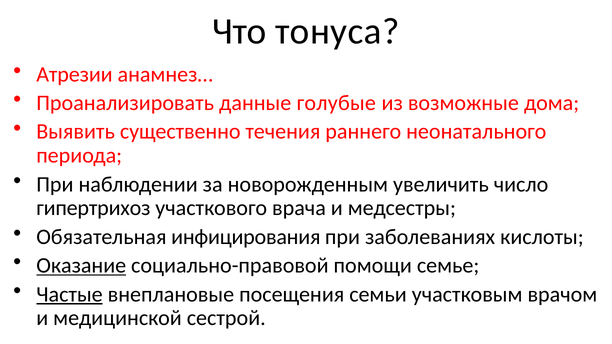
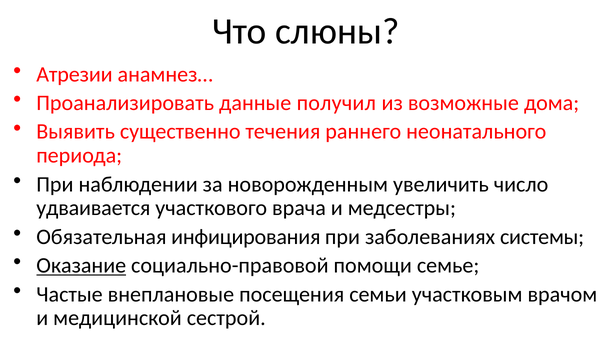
тонуса: тонуса -> слюны (337, 31)
голубые: голубые -> получил (336, 103)
гипертрихоз: гипертрихоз -> удваивается (93, 208)
кислоты: кислоты -> системы (542, 237)
Частые underline: present -> none (69, 294)
